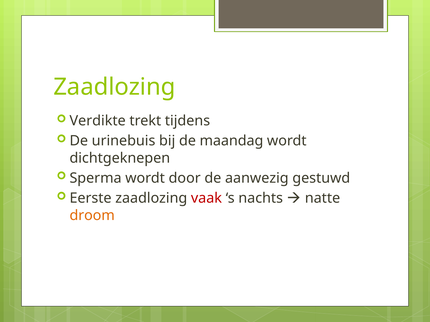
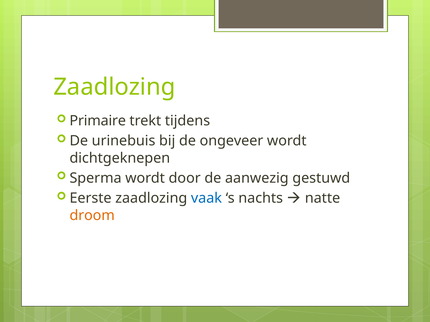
Verdikte: Verdikte -> Primaire (98, 121)
maandag: maandag -> ongeveer (231, 141)
vaak colour: red -> blue (206, 198)
